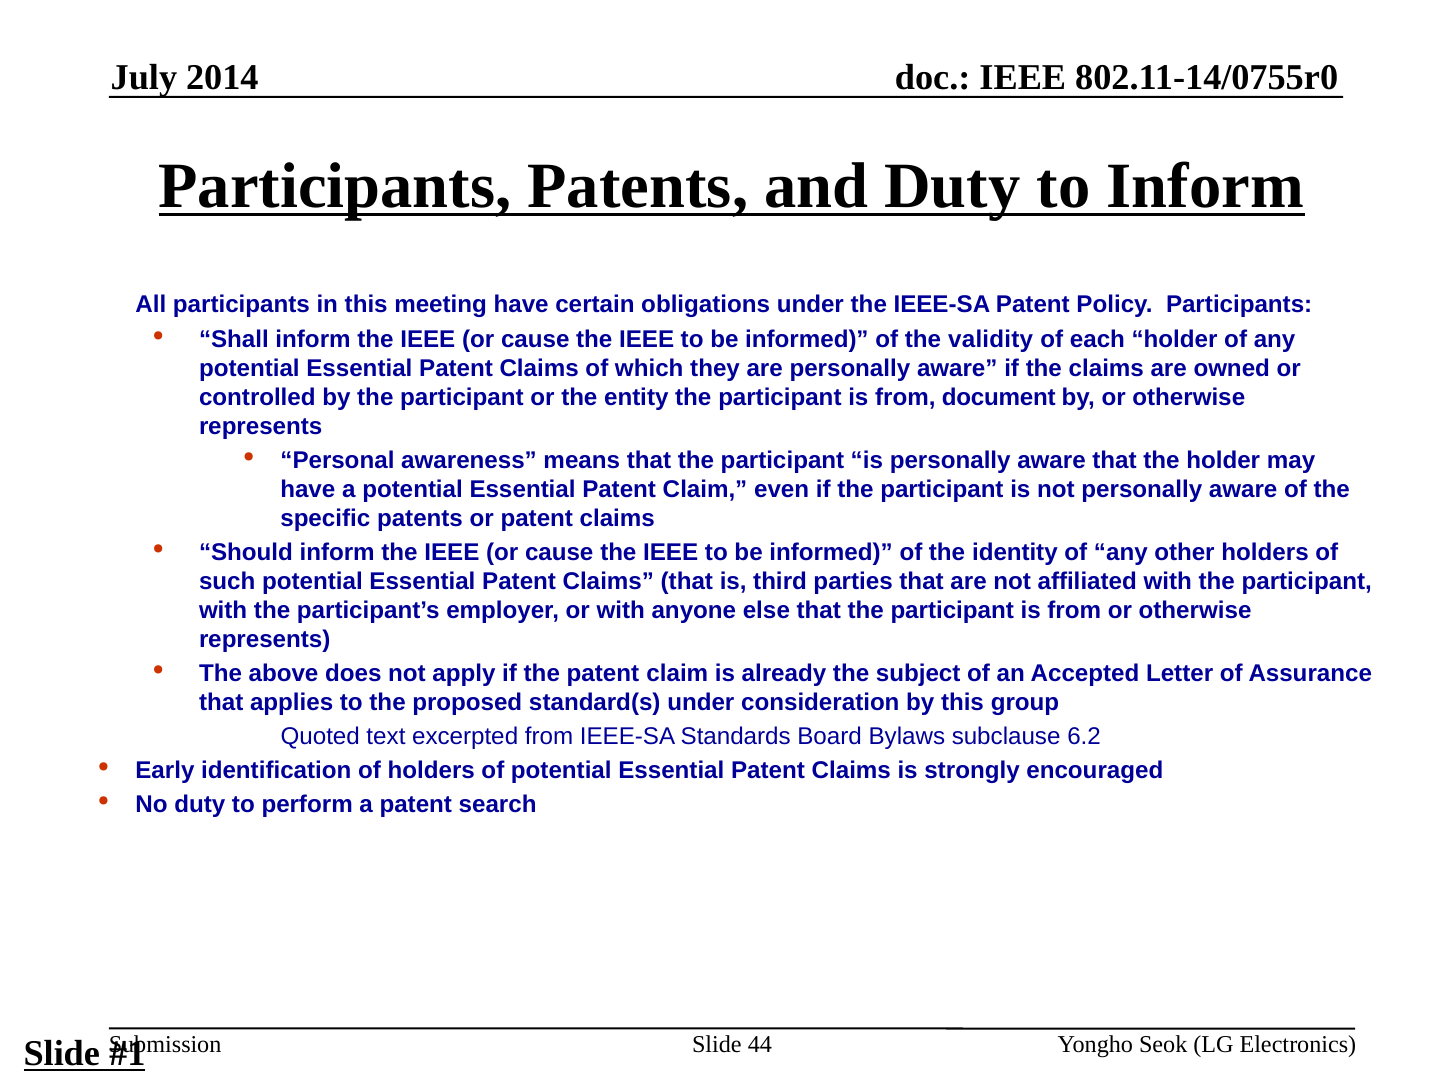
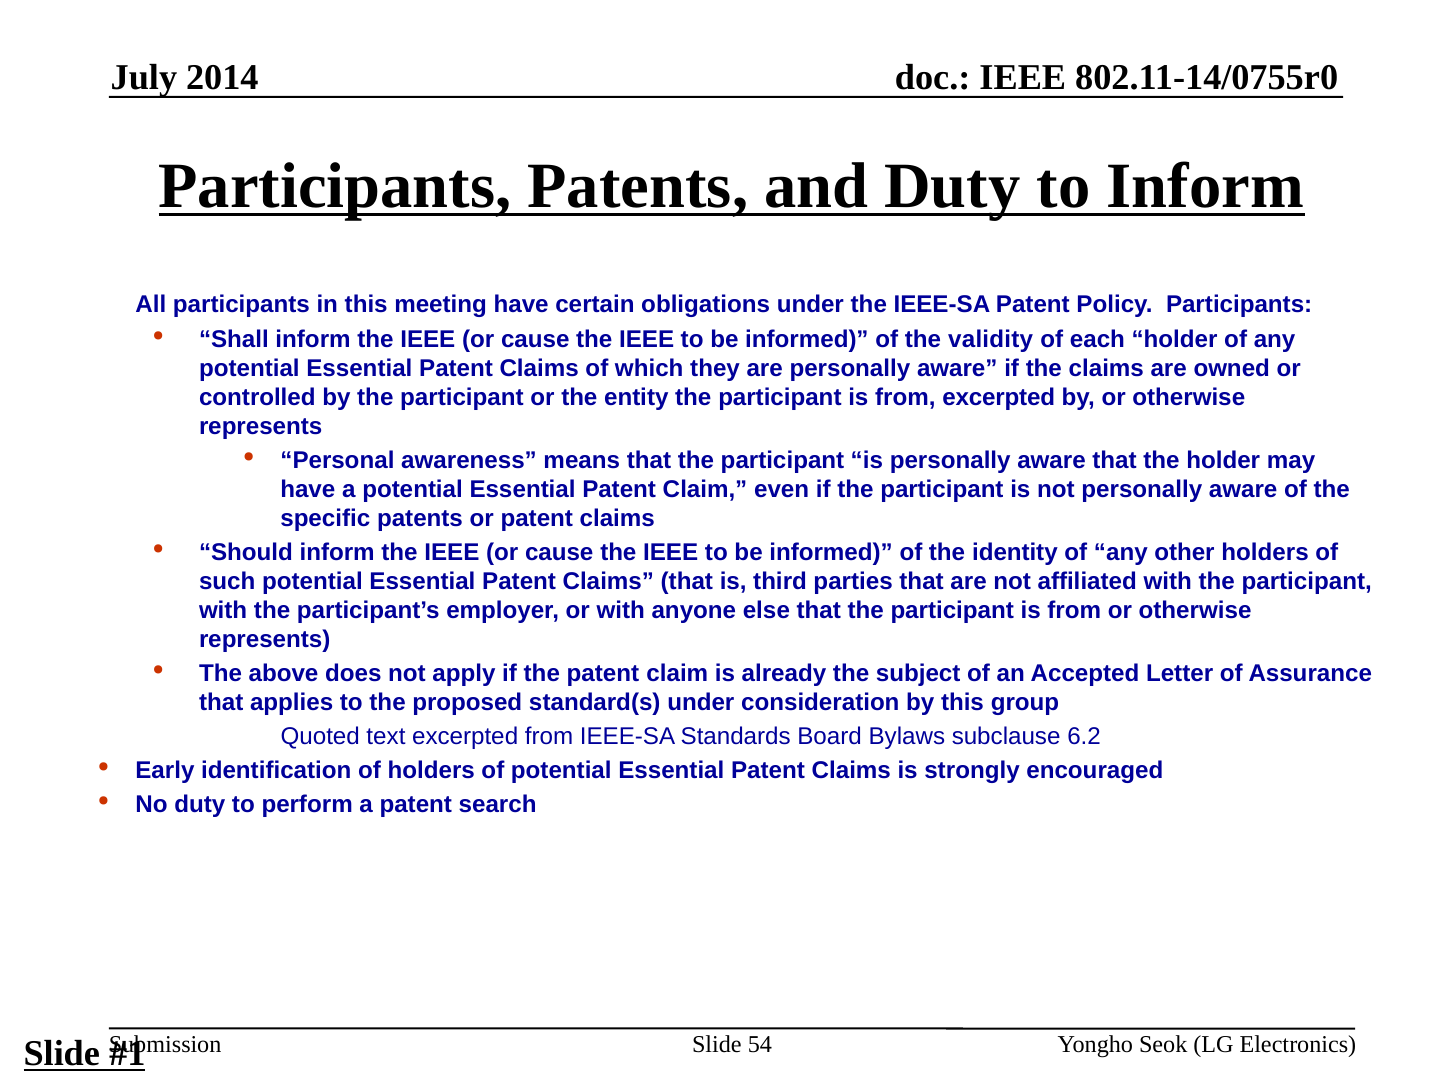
from document: document -> excerpted (999, 398)
44: 44 -> 54 (760, 1044)
